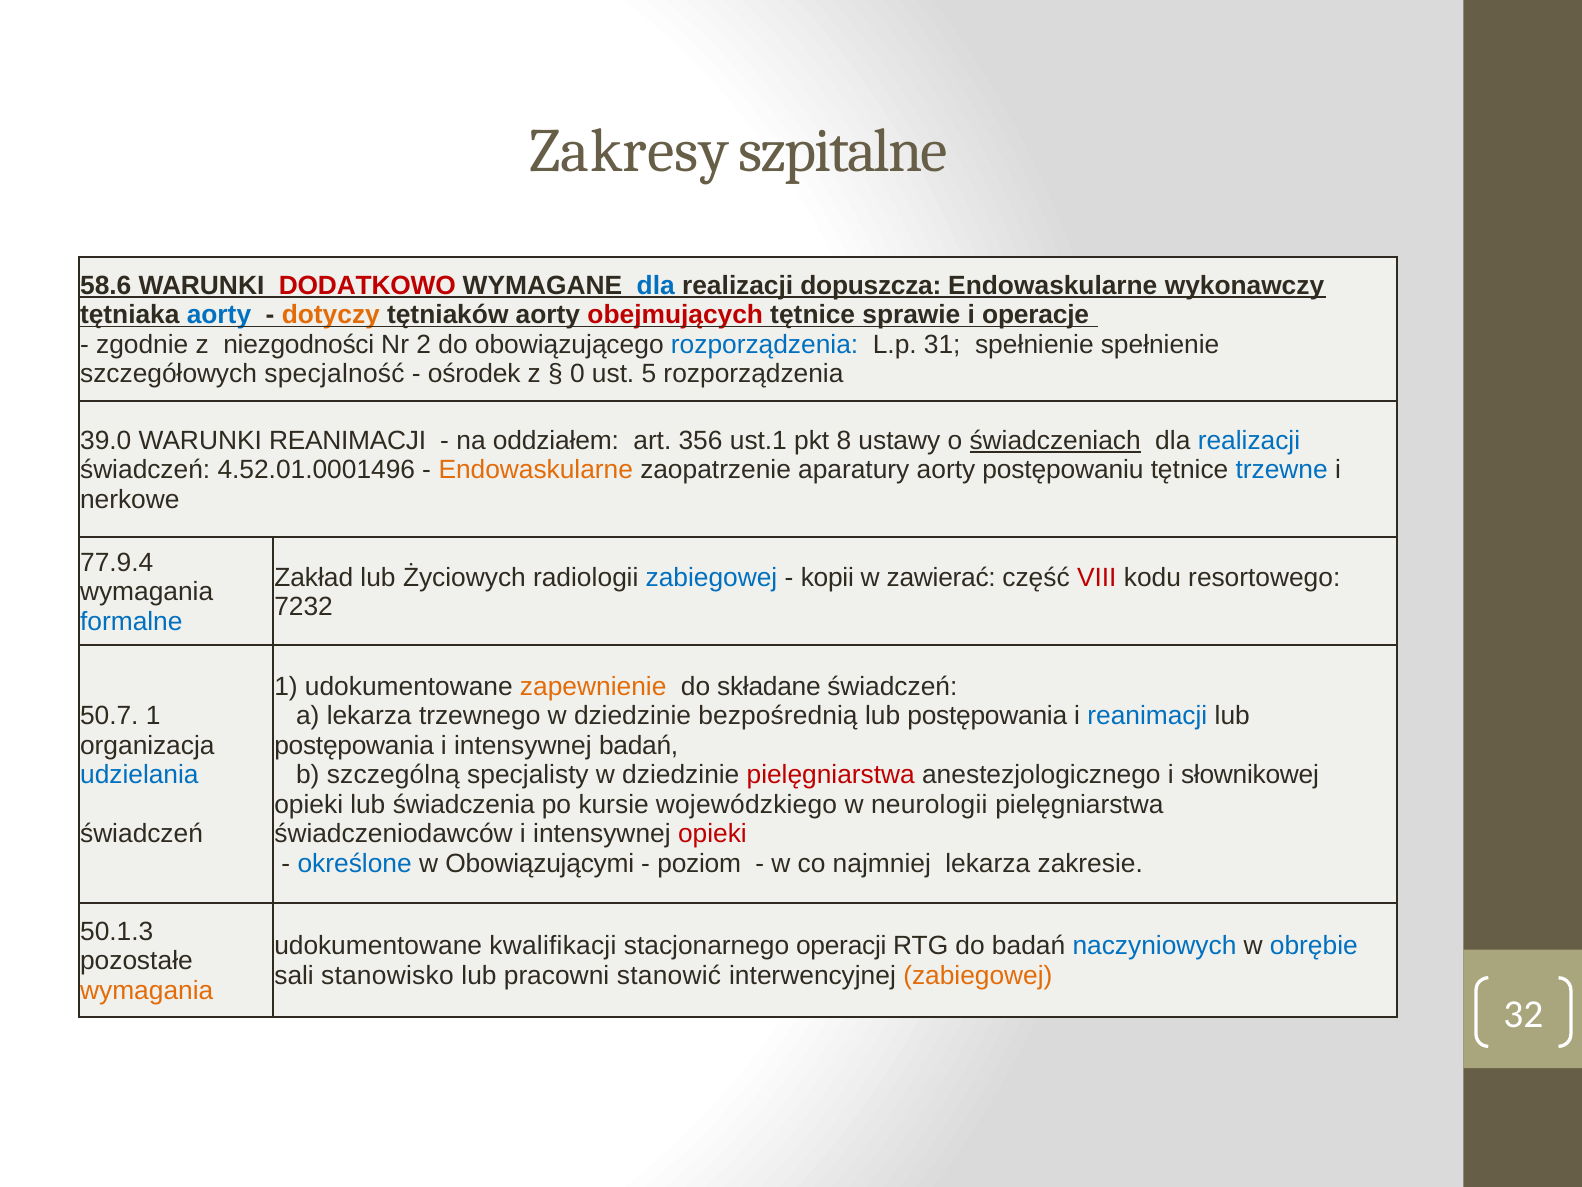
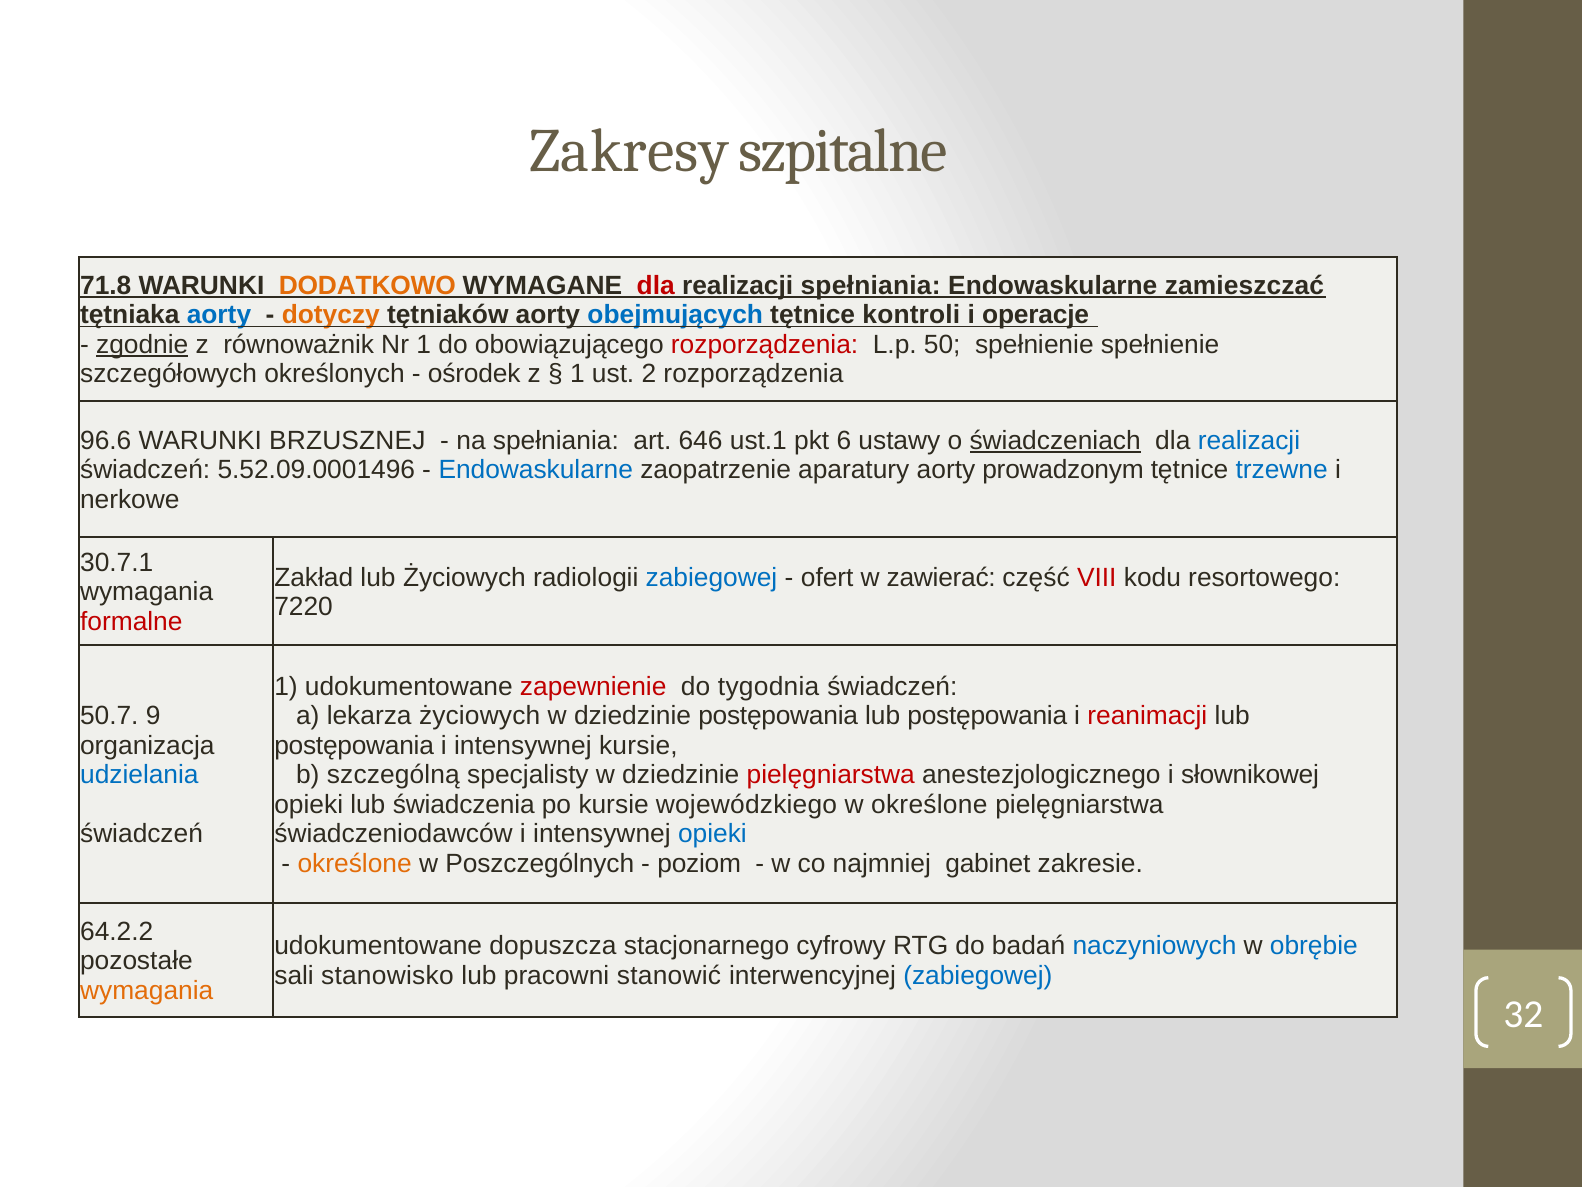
58.6: 58.6 -> 71.8 (106, 285)
DODATKOWO colour: red -> orange (367, 285)
dla colour: blue -> red (656, 285)
realizacji dopuszcza: dopuszcza -> spełniania (871, 285)
wykonawczy: wykonawczy -> zamieszczać (1244, 285)
obejmujących colour: red -> blue (675, 315)
sprawie: sprawie -> kontroli (911, 315)
zgodnie underline: none -> present (142, 344)
niezgodności: niezgodności -> równoważnik (299, 344)
Nr 2: 2 -> 1 (424, 344)
rozporządzenia colour: blue -> red (765, 344)
31: 31 -> 50 (942, 344)
specjalność: specjalność -> określonych (335, 374)
0: 0 -> 1 (577, 374)
5: 5 -> 2 (649, 374)
39.0: 39.0 -> 96.6 (106, 440)
WARUNKI REANIMACJI: REANIMACJI -> BRZUSZNEJ (347, 440)
na oddziałem: oddziałem -> spełniania (556, 440)
356: 356 -> 646 (701, 440)
8: 8 -> 6 (844, 440)
4.52.01.0001496: 4.52.01.0001496 -> 5.52.09.0001496 (316, 470)
Endowaskularne colour: orange -> blue (536, 470)
postępowaniu: postępowaniu -> prowadzonym (1063, 470)
77.9.4: 77.9.4 -> 30.7.1 (117, 563)
kopii: kopii -> ofert (827, 577)
7232: 7232 -> 7220 (304, 607)
formalne colour: blue -> red (131, 622)
zapewnienie colour: orange -> red (593, 686)
składane: składane -> tygodnia (769, 686)
50.7 1: 1 -> 9 (153, 716)
lekarza trzewnego: trzewnego -> życiowych (480, 716)
dziedzinie bezpośrednią: bezpośrednią -> postępowania (778, 716)
reanimacji colour: blue -> red (1147, 716)
intensywnej badań: badań -> kursie (638, 745)
w neurologii: neurologii -> określone (929, 804)
opieki colour: red -> blue (712, 834)
określone colour: blue -> orange (355, 863)
Obowiązującymi: Obowiązującymi -> Poszczególnych (540, 863)
najmniej lekarza: lekarza -> gabinet (988, 863)
50.1.3: 50.1.3 -> 64.2.2 (117, 931)
kwalifikacji: kwalifikacji -> dopuszcza (553, 946)
operacji: operacji -> cyfrowy (841, 946)
zabiegowej colour: orange -> blue (978, 975)
